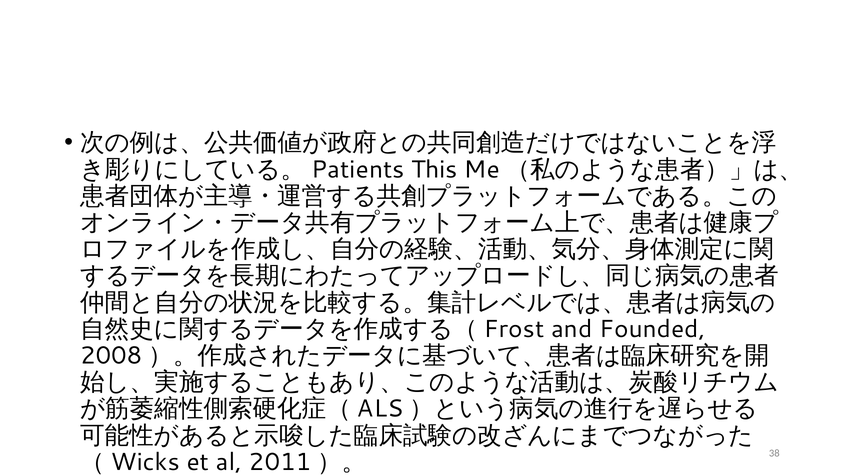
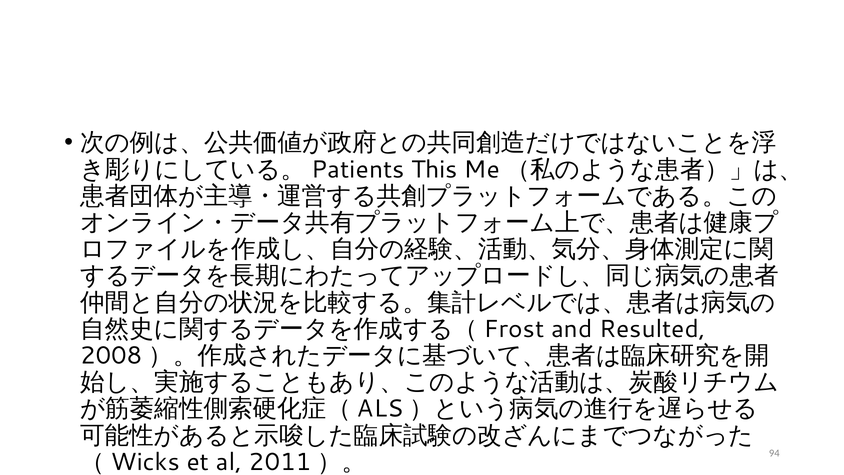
Founded: Founded -> Resulted (652, 329)
38: 38 -> 94 (774, 453)
